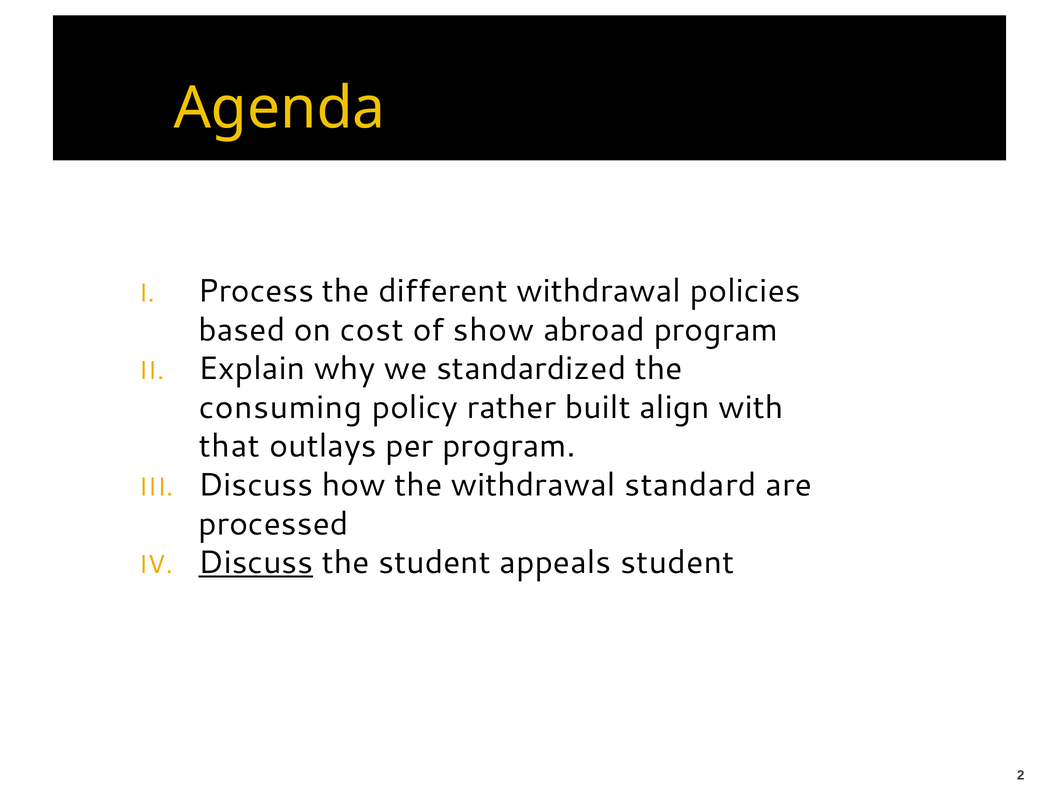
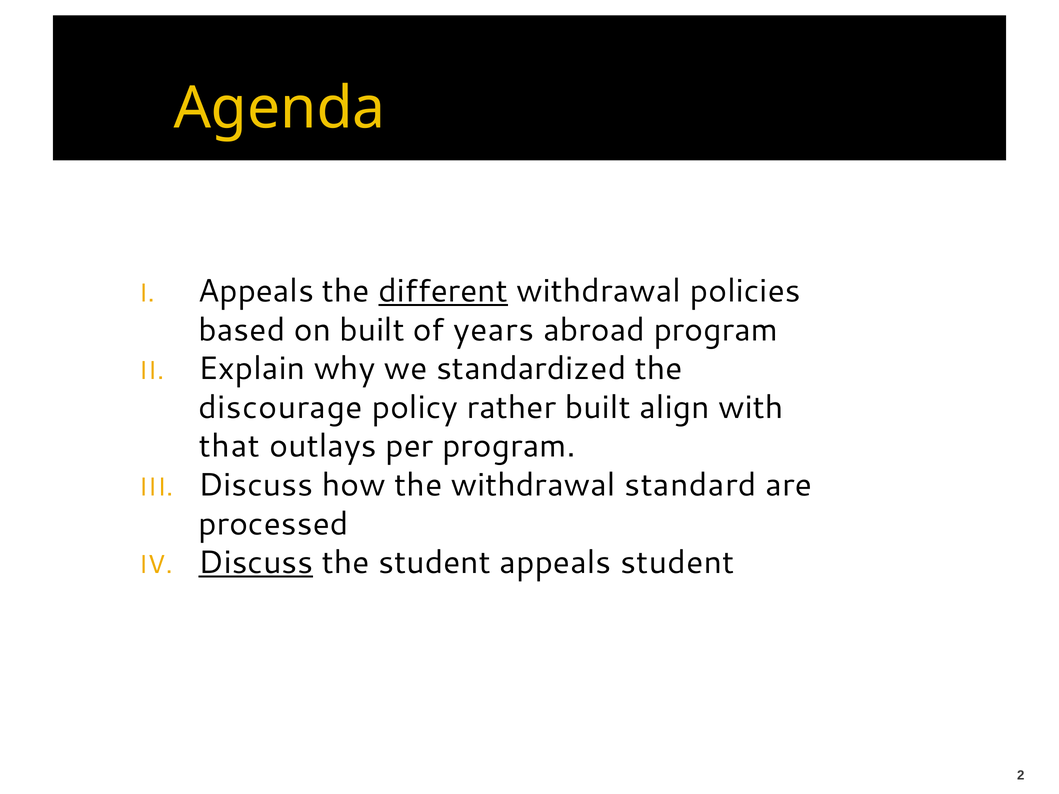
Process: Process -> Appeals (256, 291)
different underline: none -> present (443, 291)
on cost: cost -> built (372, 330)
show: show -> years (494, 330)
consuming: consuming -> discourage (281, 408)
